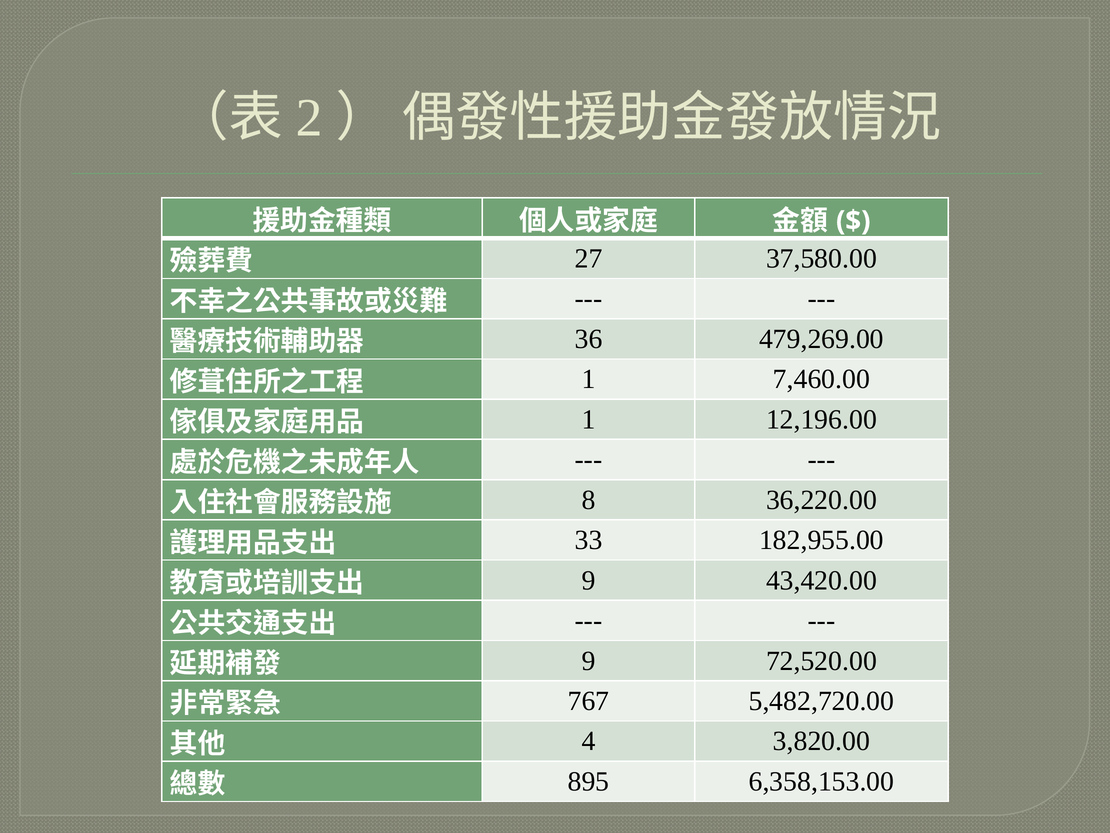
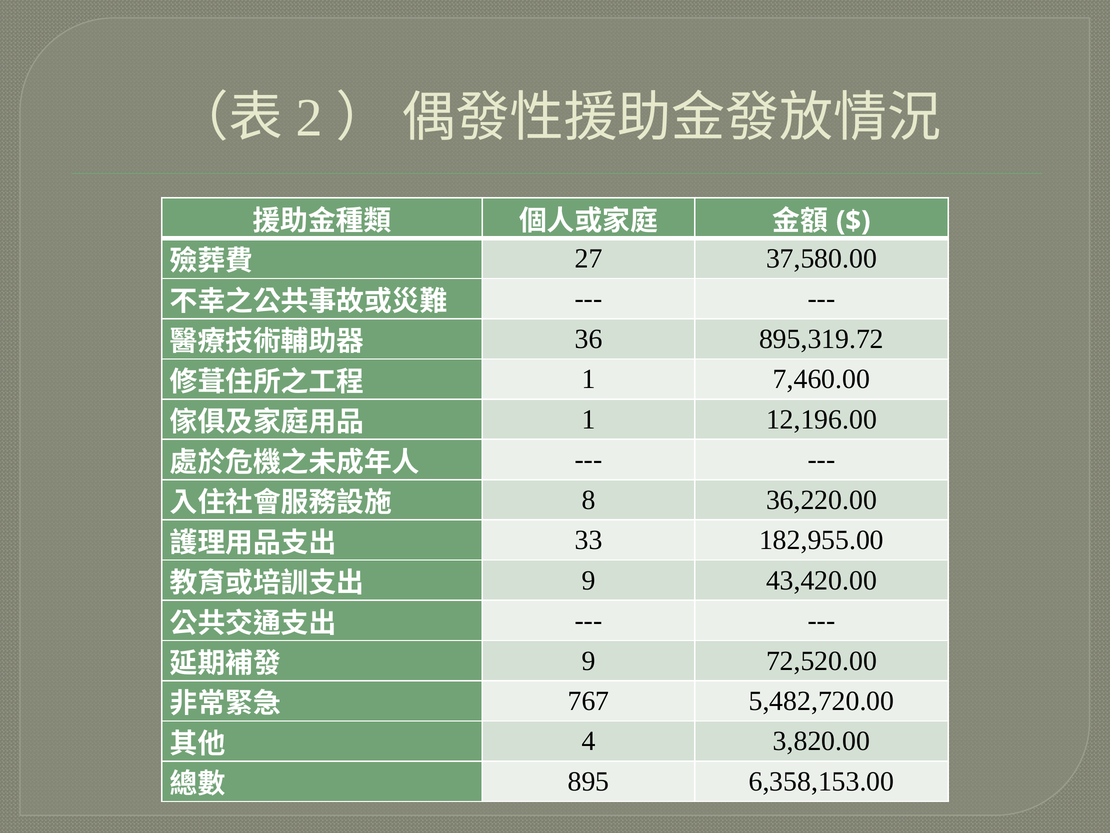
479,269.00: 479,269.00 -> 895,319.72 (821, 339)
